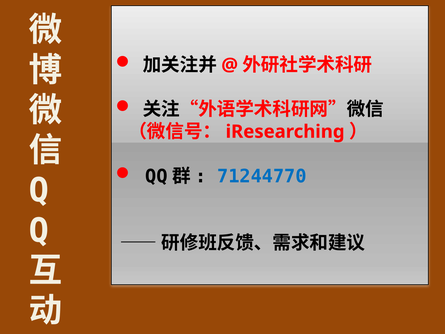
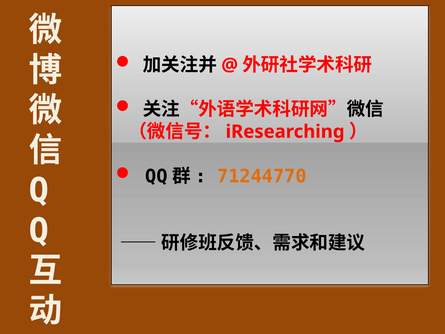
71244770 colour: blue -> orange (262, 176)
